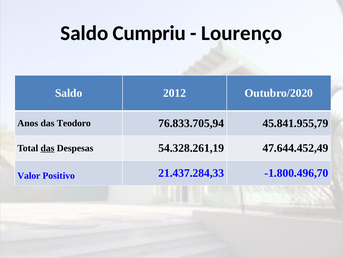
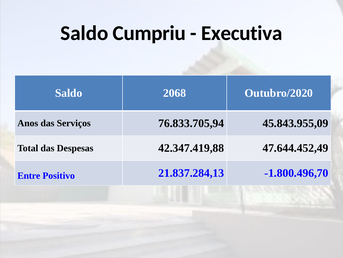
Lourenço: Lourenço -> Executiva (242, 33)
2012: 2012 -> 2068 (175, 93)
Teodoro: Teodoro -> Serviços (74, 123)
45.841.955,79: 45.841.955,79 -> 45.843.955,09 (295, 123)
das underline: present -> none (47, 148)
54.328.261,19: 54.328.261,19 -> 42.347.419,88 (191, 148)
Valor: Valor -> Entre (29, 175)
21.437.284,33: 21.437.284,33 -> 21.837.284,13 (191, 173)
